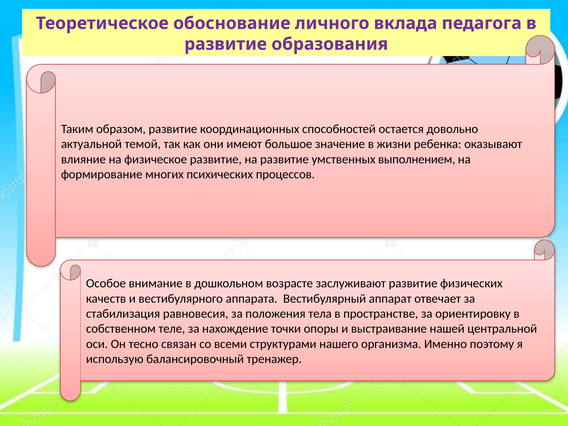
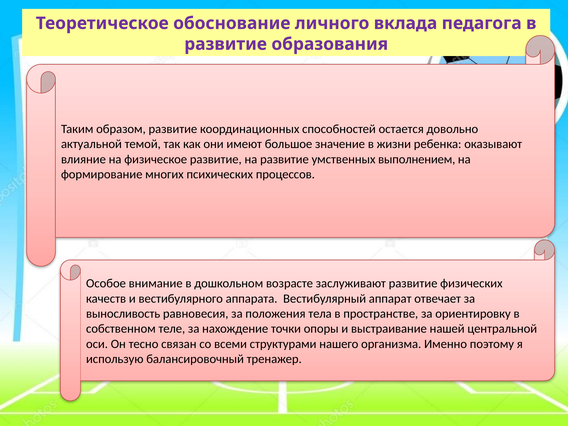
стабилизация: стабилизация -> выносливость (123, 314)
